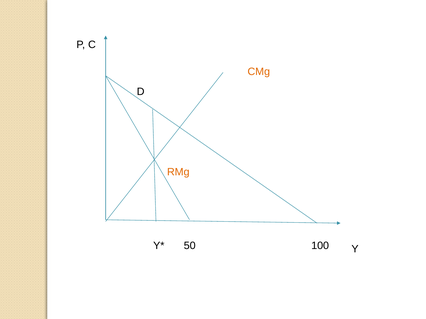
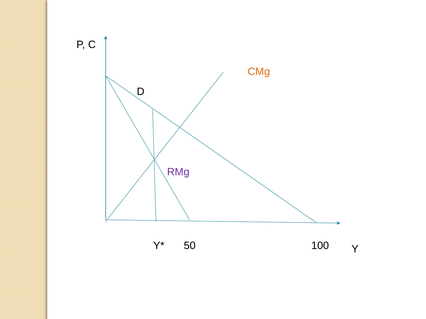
RMg colour: orange -> purple (178, 172)
